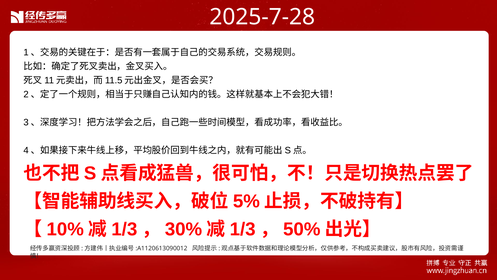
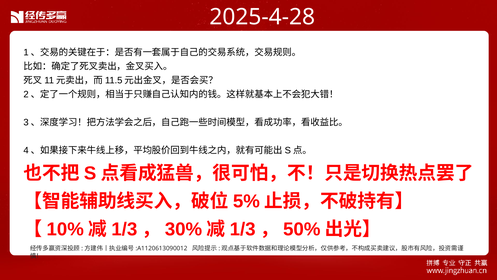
2025-7-28: 2025-7-28 -> 2025-4-28 (262, 17)
